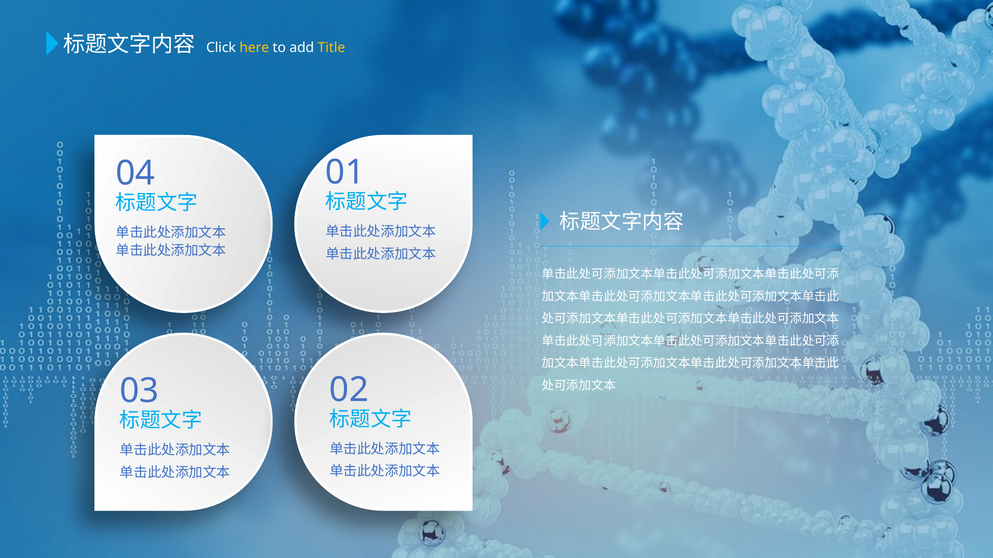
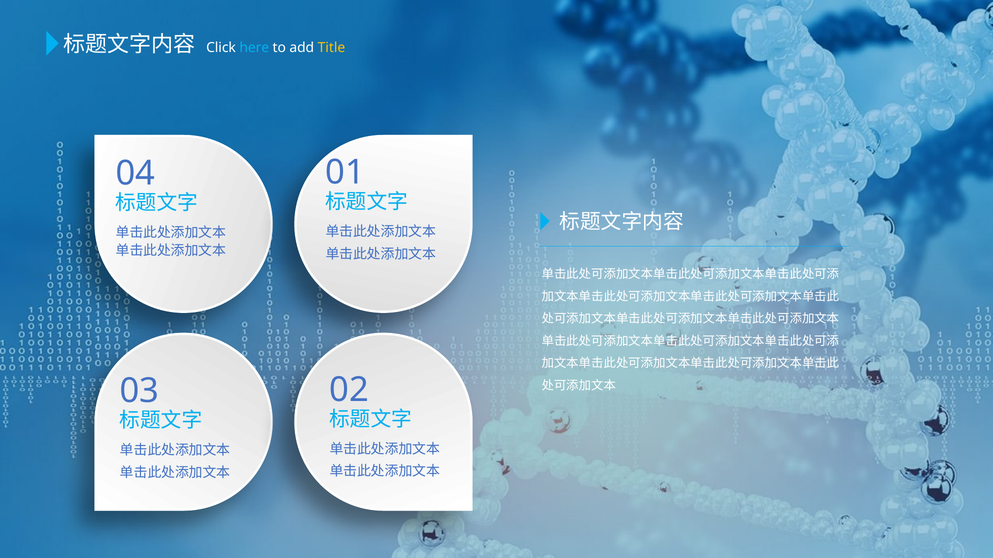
here colour: yellow -> light blue (254, 48)
